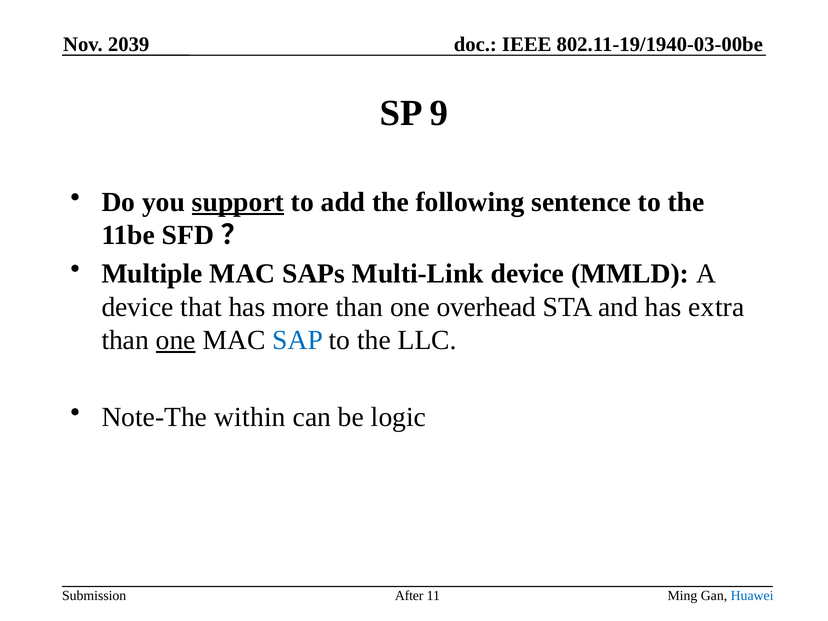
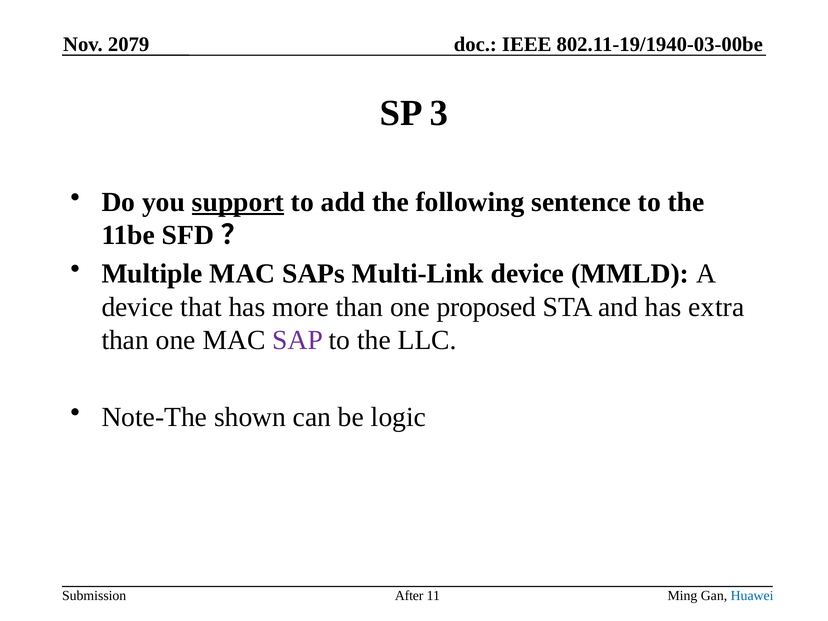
2039: 2039 -> 2079 (129, 44)
9: 9 -> 3 (439, 113)
overhead: overhead -> proposed (486, 307)
one underline: present -> none (176, 340)
SAP colour: blue -> purple (298, 340)
within: within -> shown (250, 417)
